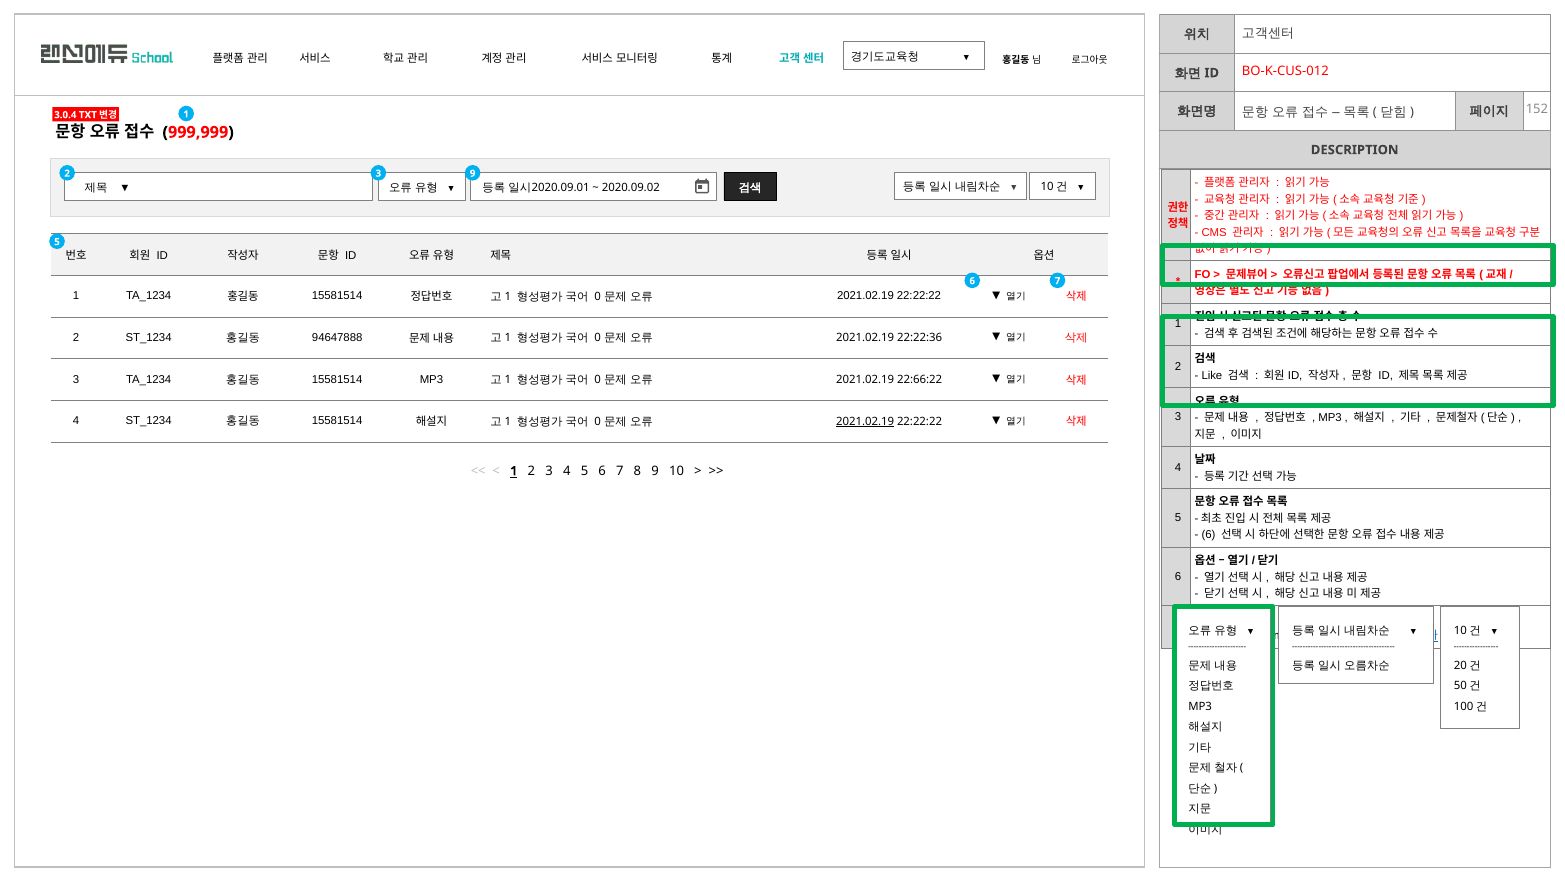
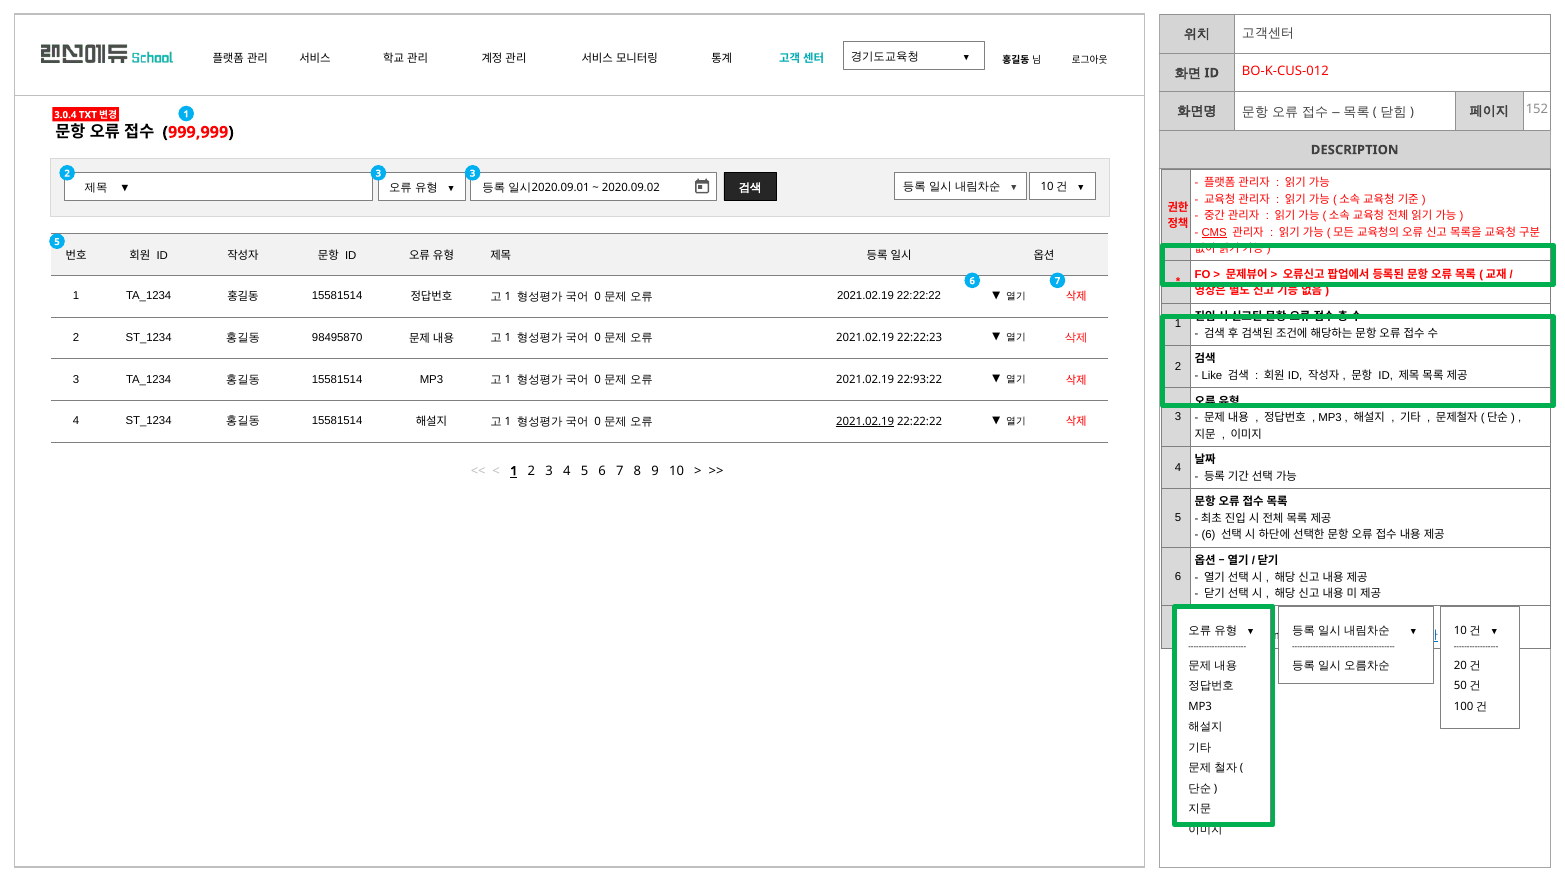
3 9: 9 -> 3 (473, 173)
CMS underline: none -> present (1214, 232)
94647888: 94647888 -> 98495870 (337, 338)
22:22:36: 22:22:36 -> 22:22:23 (920, 338)
22:66:22: 22:66:22 -> 22:93:22 (920, 380)
